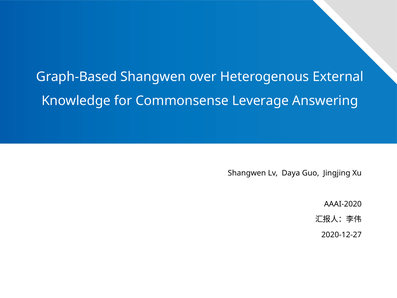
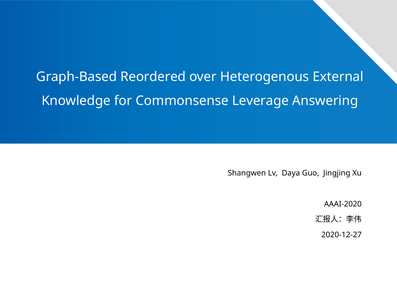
Graph-Based Shangwen: Shangwen -> Reordered (153, 77)
